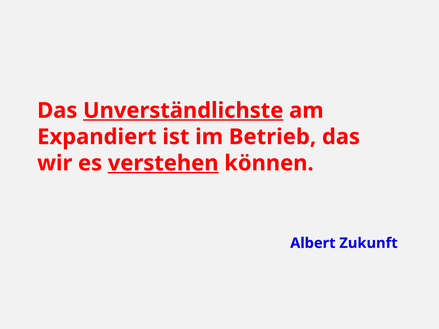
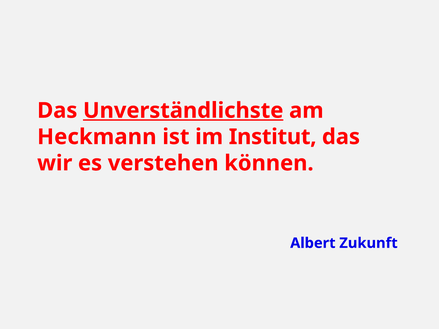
Expandiert: Expandiert -> Heckmann (97, 137)
Betrieb: Betrieb -> Institut (273, 137)
verstehen underline: present -> none (163, 163)
